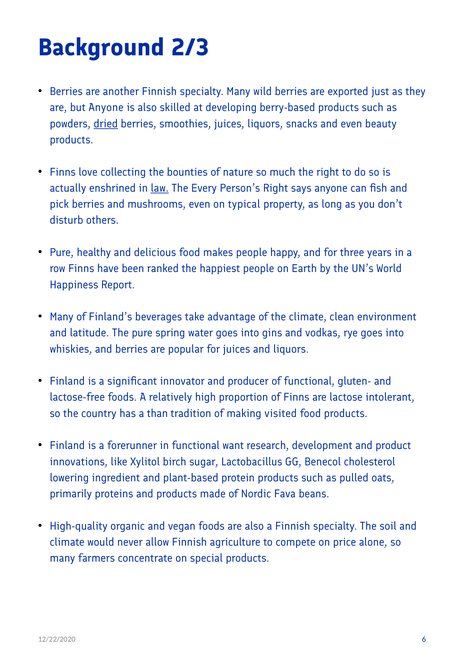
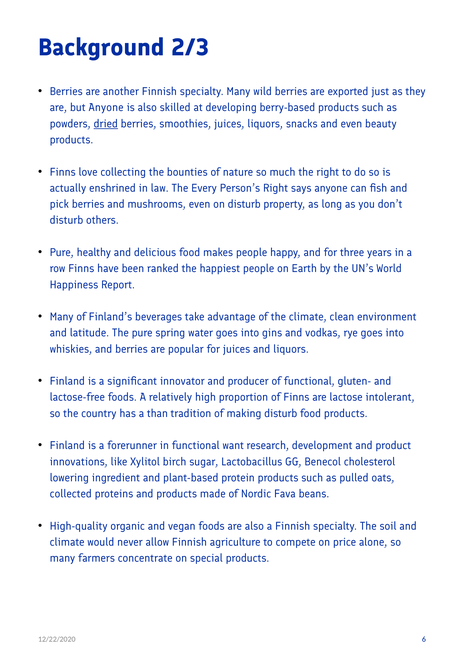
law underline: present -> none (160, 188)
on typical: typical -> disturb (244, 204)
making visited: visited -> disturb (281, 414)
primarily: primarily -> collected (71, 494)
